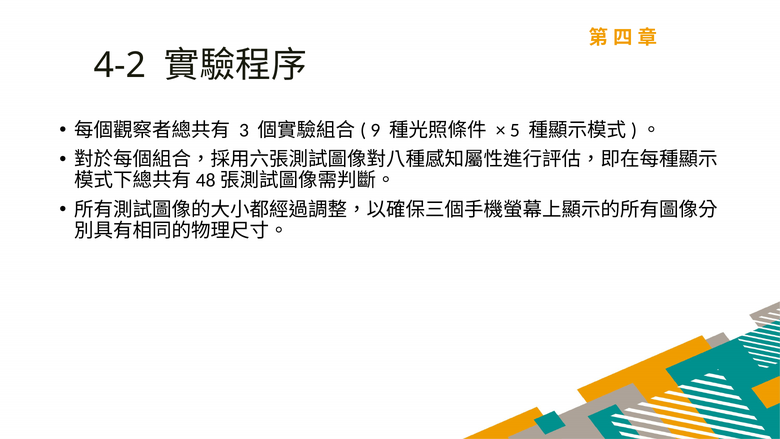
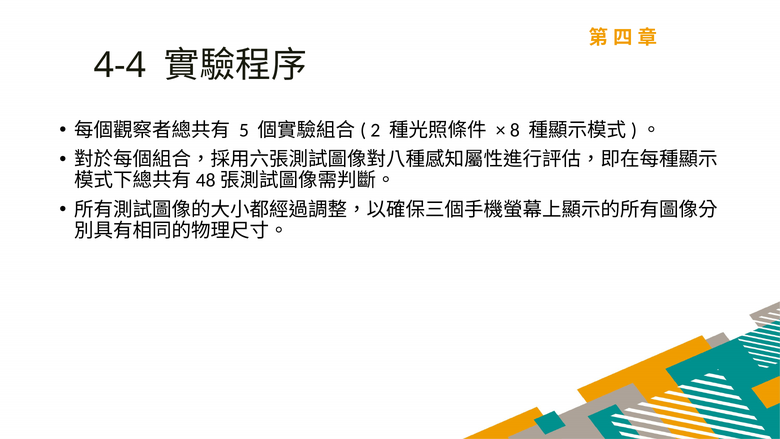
4-2: 4-2 -> 4-4 (120, 66)
3: 3 -> 5 (244, 130)
9: 9 -> 2 (375, 130)
5: 5 -> 8 (515, 130)
